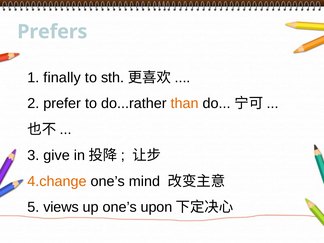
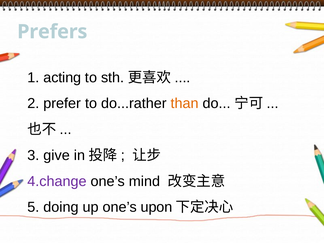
finally: finally -> acting (62, 78)
4.change colour: orange -> purple (57, 181)
views: views -> doing (61, 207)
